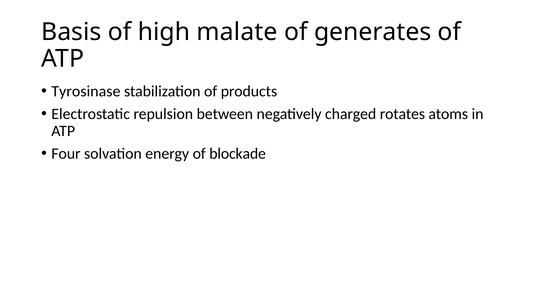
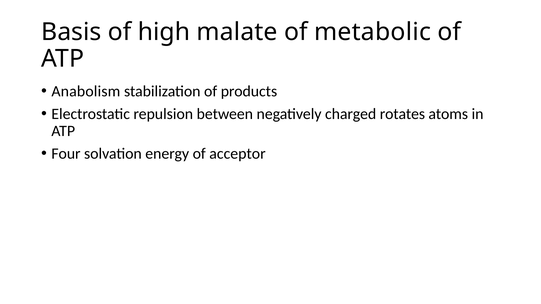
generates: generates -> metabolic (372, 32)
Tyrosinase: Tyrosinase -> Anabolism (86, 91)
blockade: blockade -> acceptor (237, 154)
